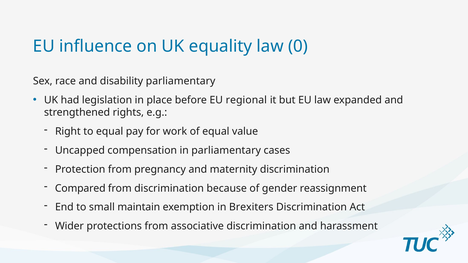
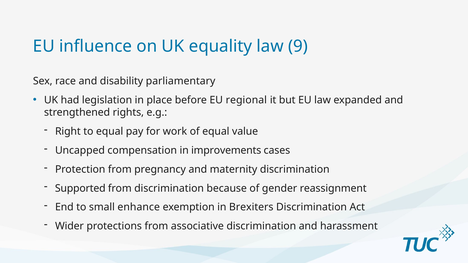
0: 0 -> 9 (298, 46)
in parliamentary: parliamentary -> improvements (226, 150)
Compared: Compared -> Supported (80, 188)
maintain: maintain -> enhance (139, 207)
